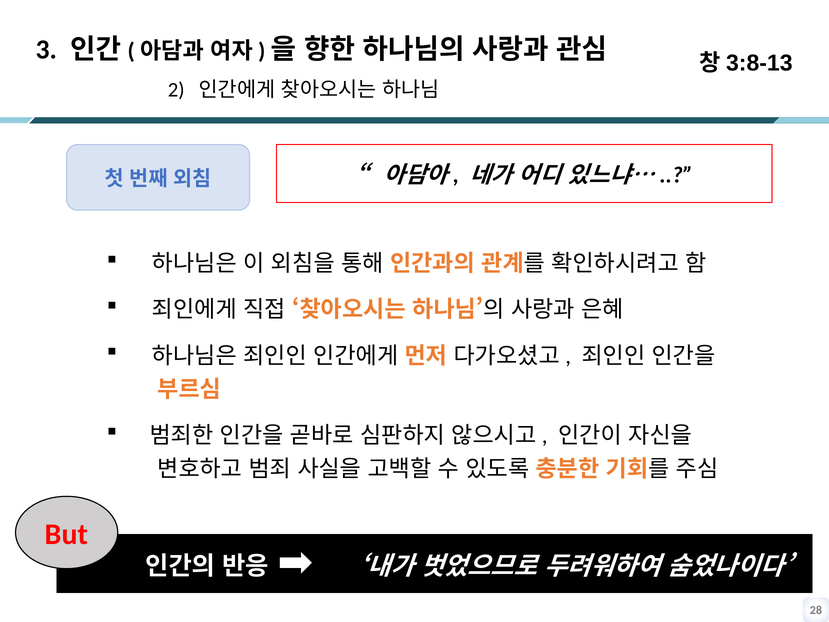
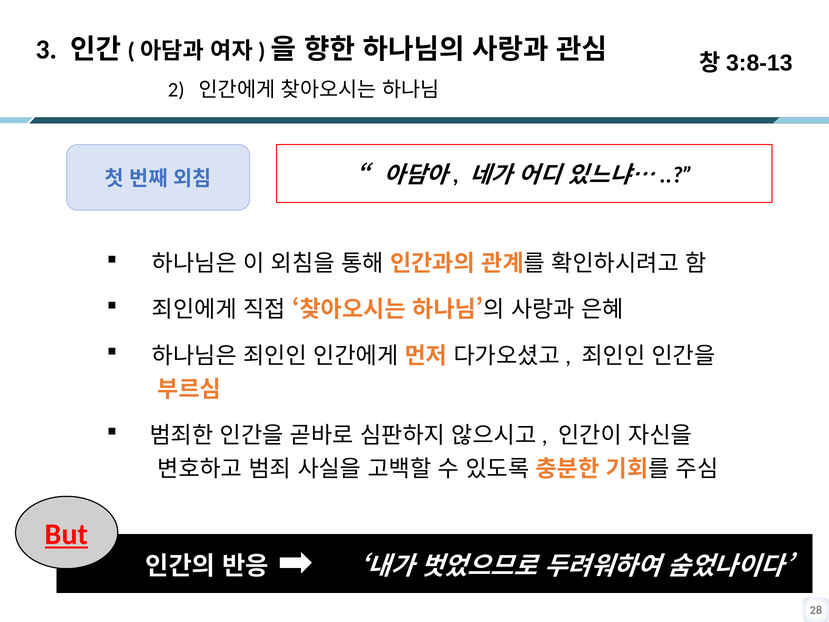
But underline: none -> present (67, 534)
